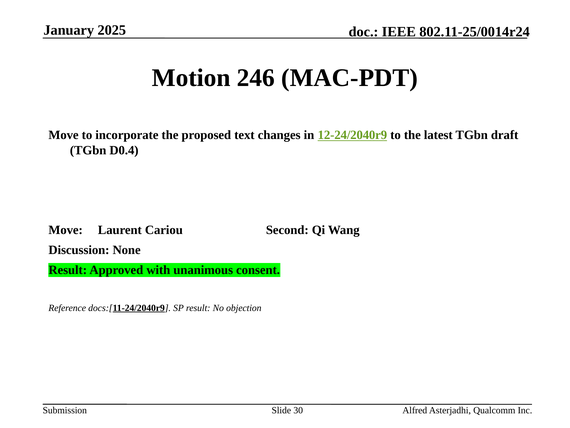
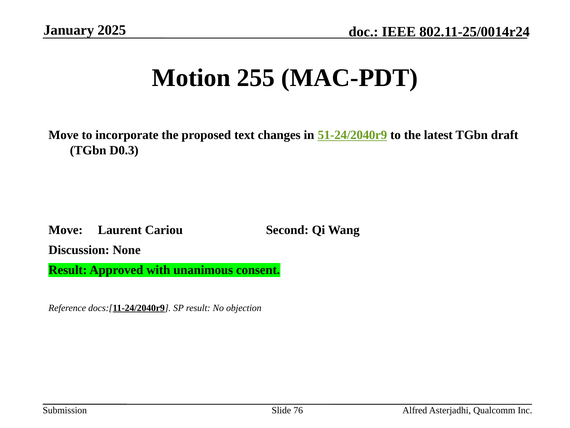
246: 246 -> 255 (256, 78)
12-24/2040r9: 12-24/2040r9 -> 51-24/2040r9 (352, 135)
D0.4: D0.4 -> D0.3 (124, 150)
30: 30 -> 76 (298, 410)
